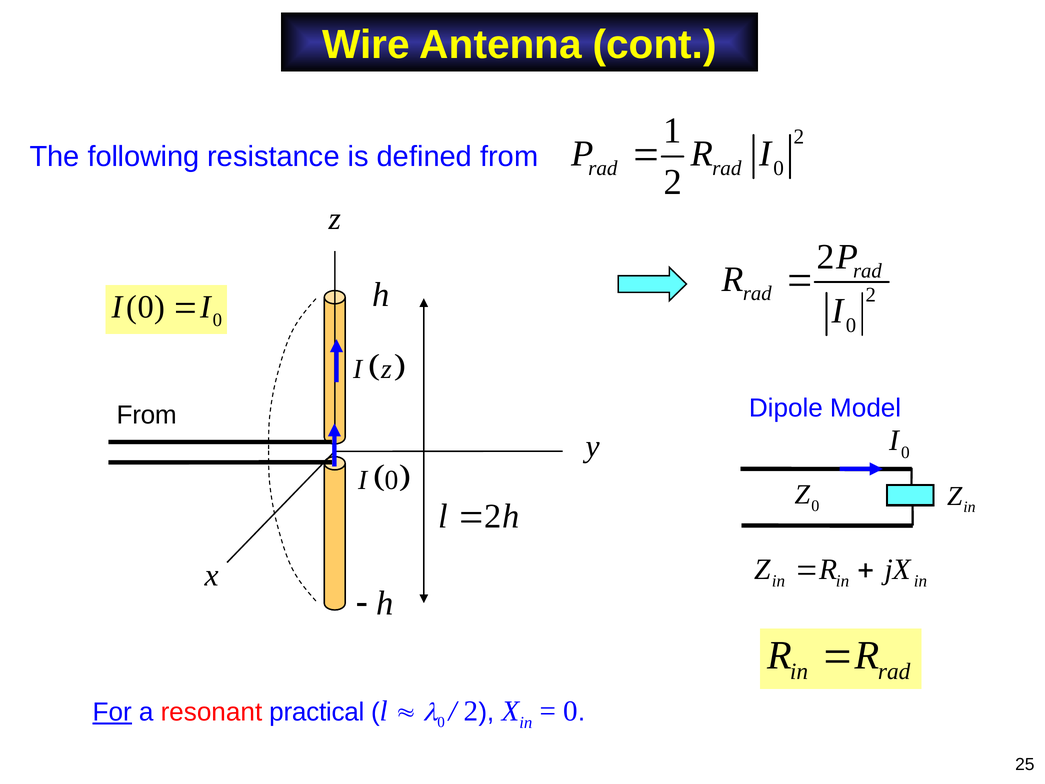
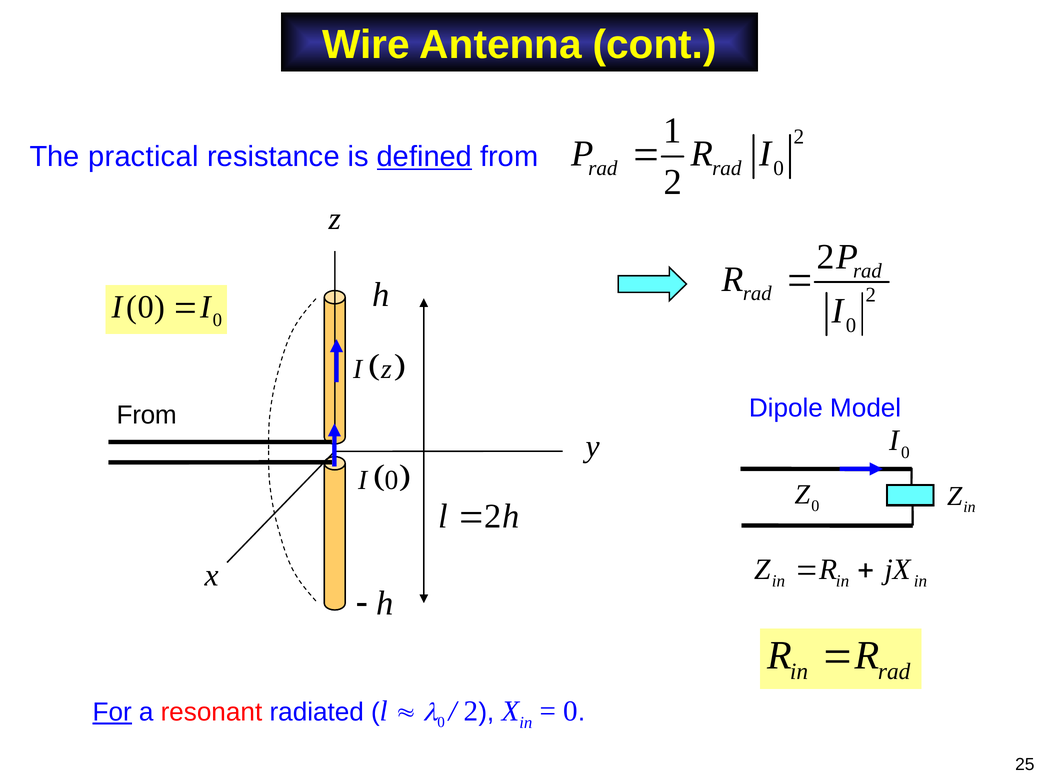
following: following -> practical (143, 157)
defined underline: none -> present (424, 157)
practical: practical -> radiated (317, 712)
